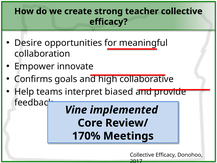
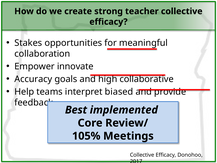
Desire: Desire -> Stakes (28, 43)
Confirms: Confirms -> Accuracy (33, 79)
Vine: Vine -> Best (76, 110)
170%: 170% -> 105% (86, 136)
